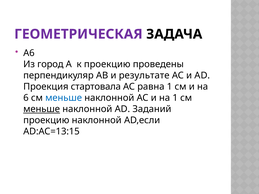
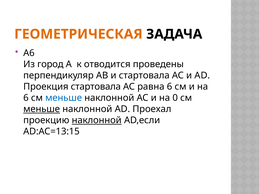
ГЕОМЕТРИЧЕСКАЯ colour: purple -> orange (78, 34)
к проекцию: проекцию -> отводится (107, 64)
и результате: результате -> стартовала (144, 76)
равна 1: 1 -> 6 (170, 87)
на 1: 1 -> 0 (175, 98)
Заданий: Заданий -> Проехал (152, 109)
наклонной underline: none -> present (97, 120)
